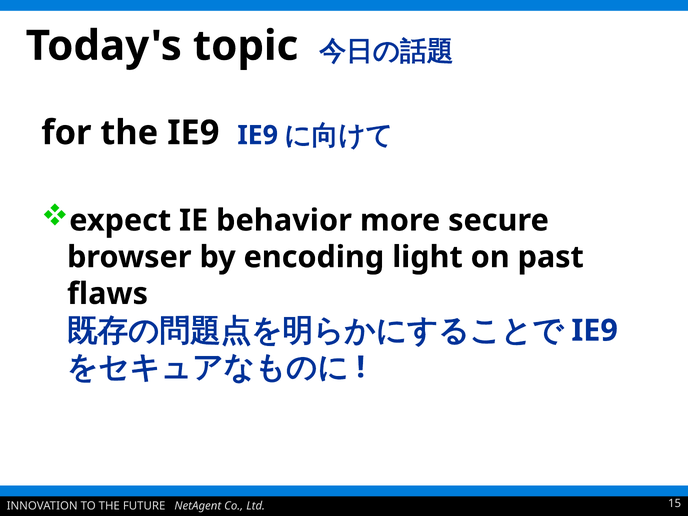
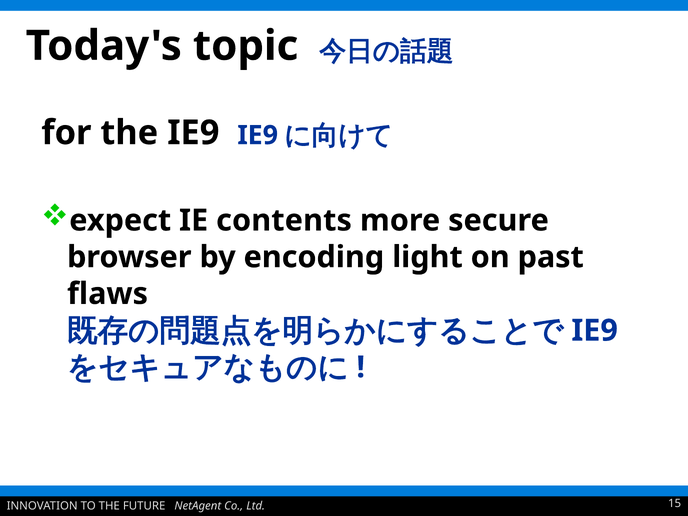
behavior: behavior -> contents (284, 220)
